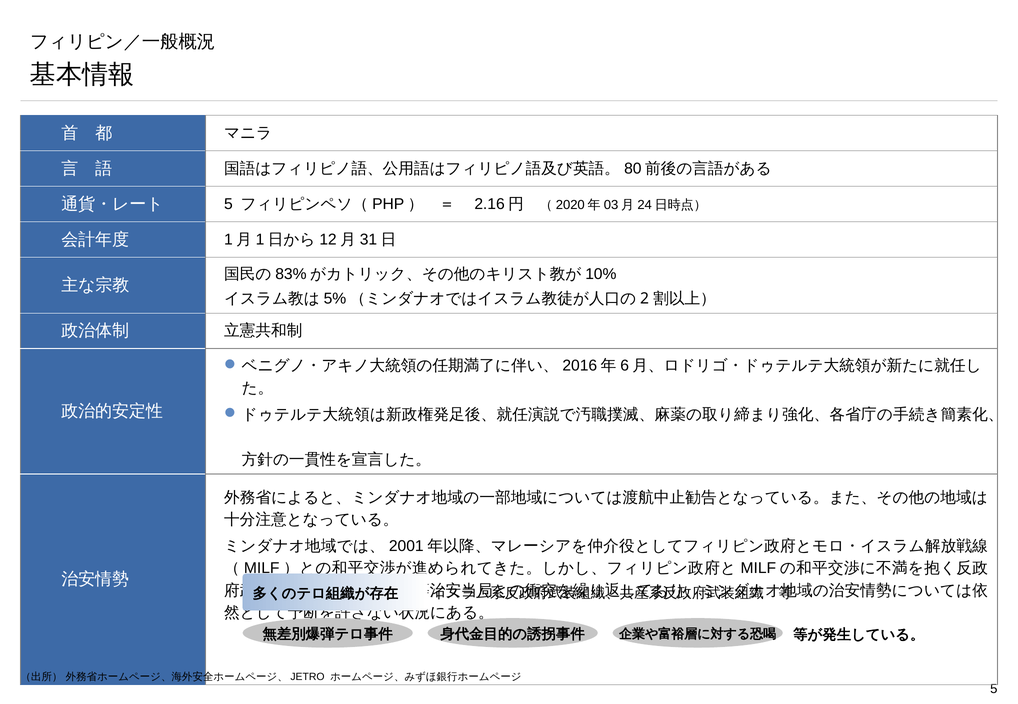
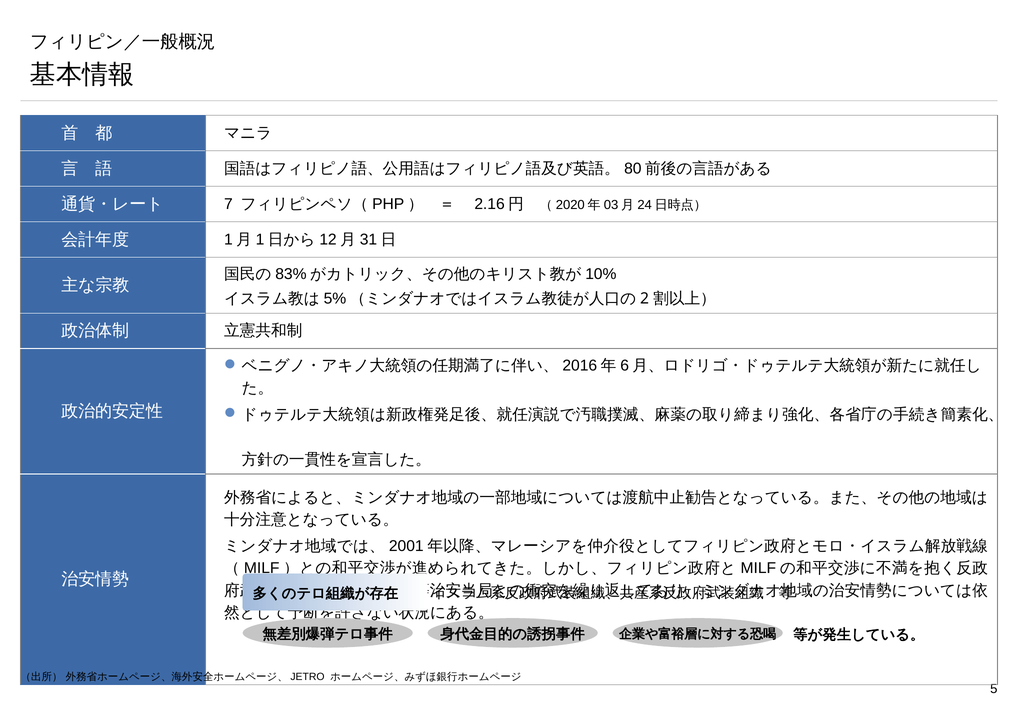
5: 5 -> 7 (228, 204)
